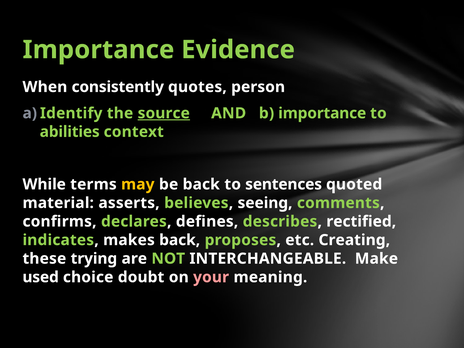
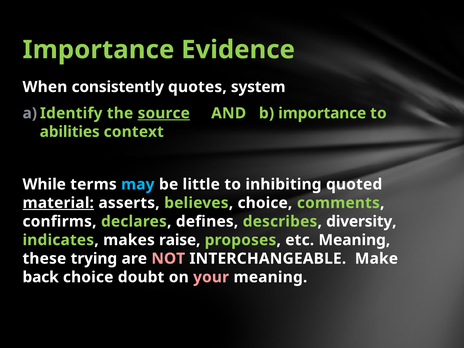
person: person -> system (258, 87)
may colour: yellow -> light blue (138, 184)
be back: back -> little (201, 184)
sentences: sentences -> inhibiting (283, 184)
material underline: none -> present (58, 203)
believes seeing: seeing -> choice (265, 203)
rectified: rectified -> diversity (361, 221)
makes back: back -> raise (180, 240)
etc Creating: Creating -> Meaning (354, 240)
NOT colour: light green -> pink (168, 259)
used: used -> back (41, 277)
